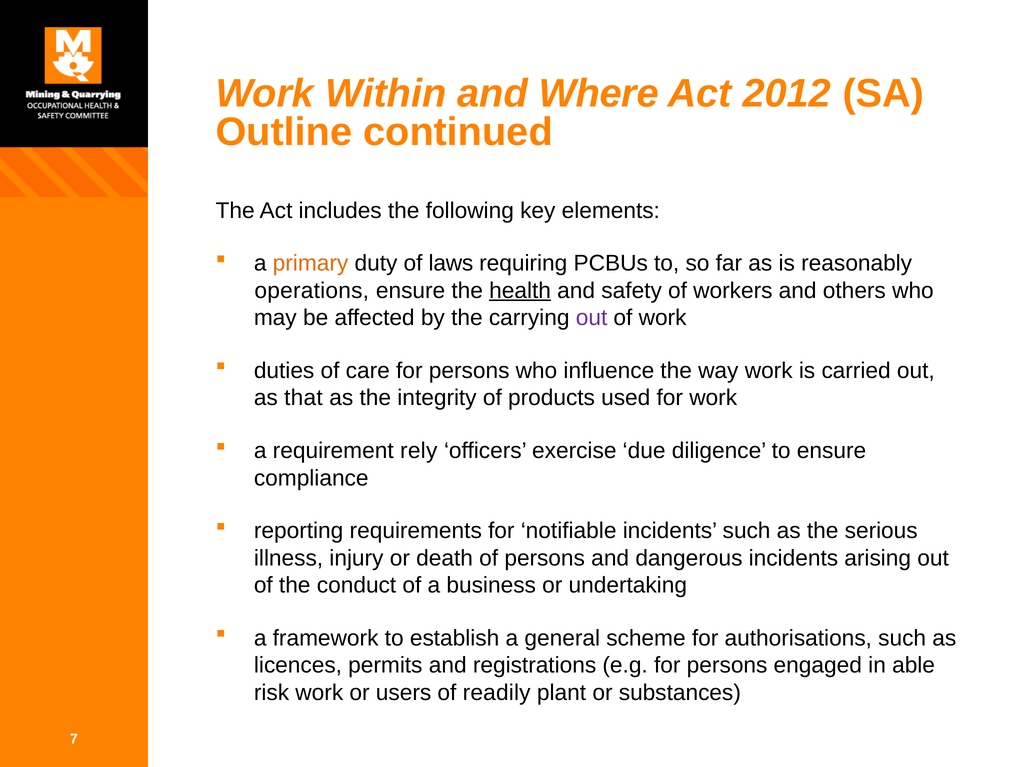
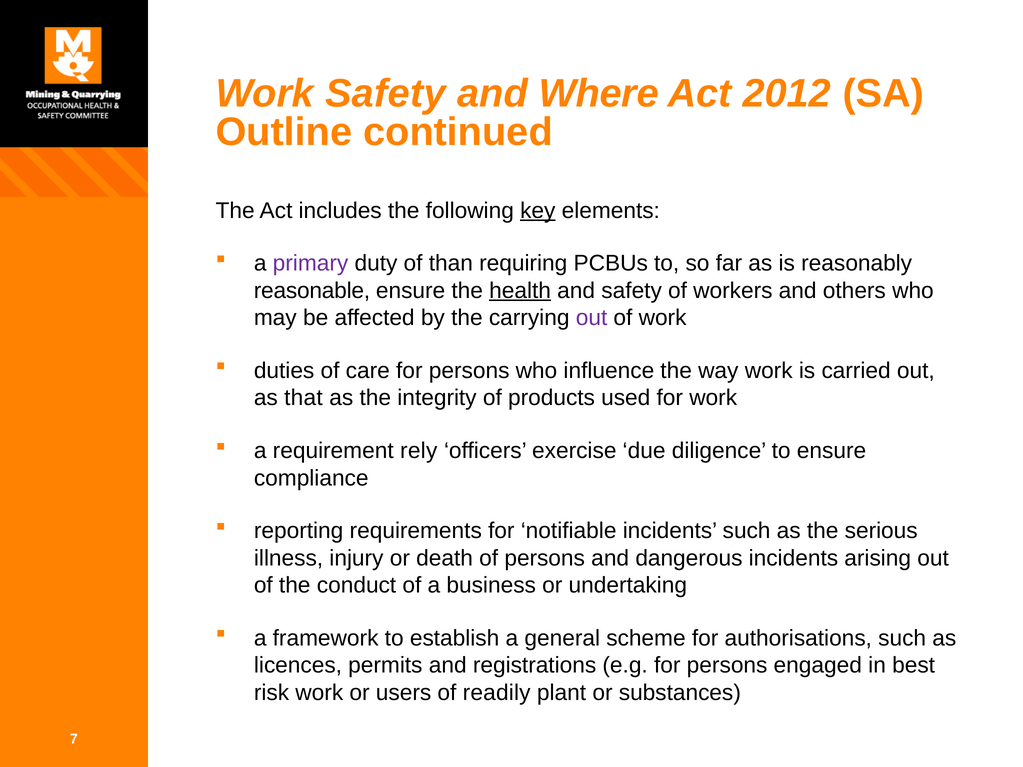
Work Within: Within -> Safety (386, 94)
key underline: none -> present (538, 211)
primary colour: orange -> purple (311, 263)
laws: laws -> than (451, 263)
operations: operations -> reasonable (312, 291)
able: able -> best (914, 666)
